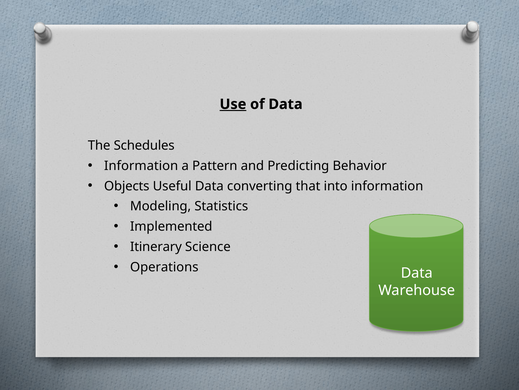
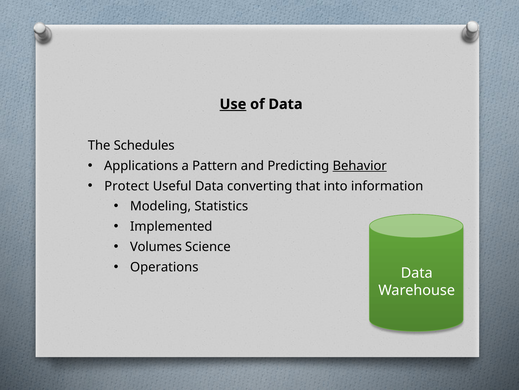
Information: Information -> Applications (141, 165)
Behavior underline: none -> present (360, 165)
Objects: Objects -> Protect (127, 186)
Itinerary: Itinerary -> Volumes (156, 246)
